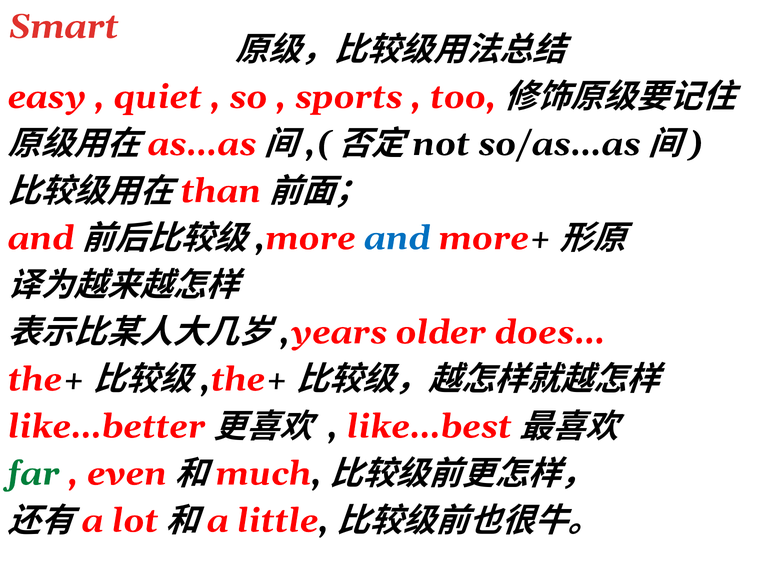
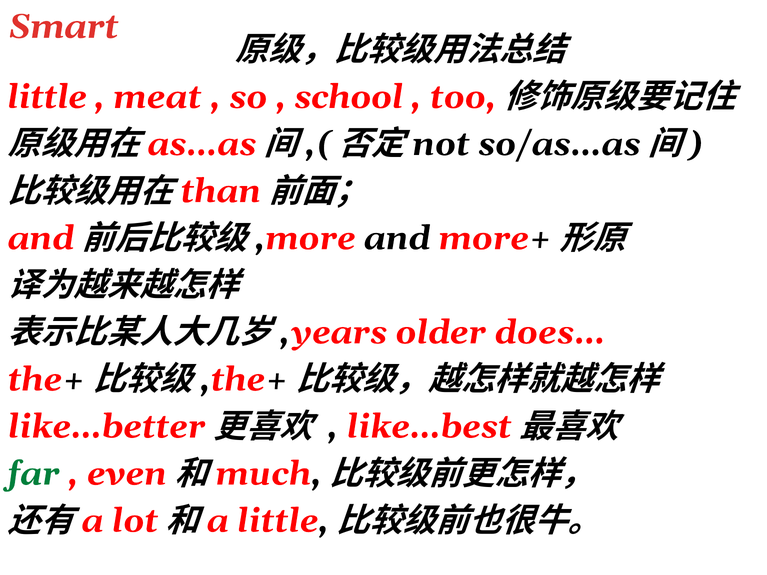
easy: easy -> little (47, 97)
quiet: quiet -> meat (157, 97)
sports: sports -> school (349, 97)
and colour: blue -> black (397, 238)
